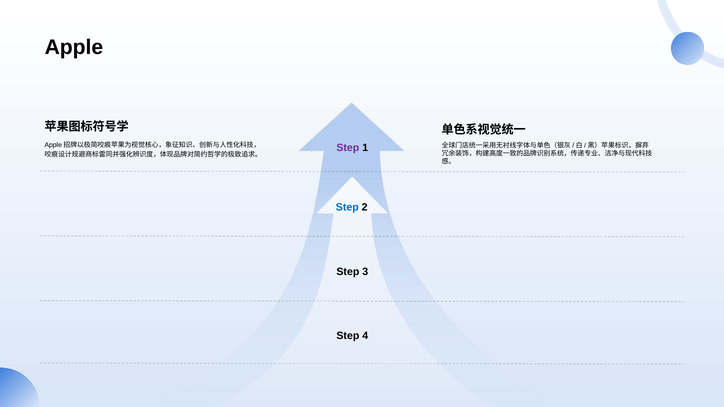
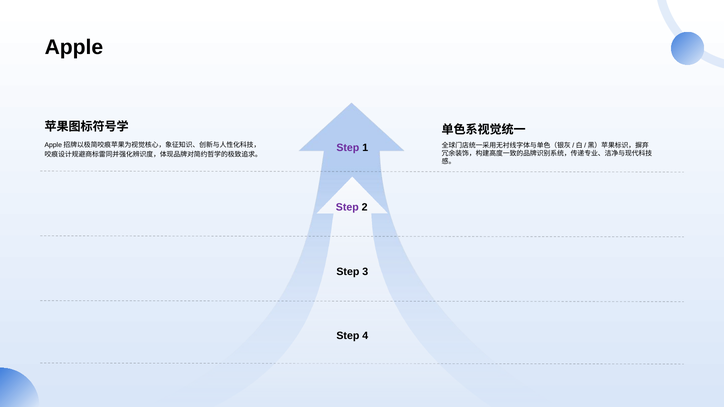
Step colour: blue -> purple (347, 207)
